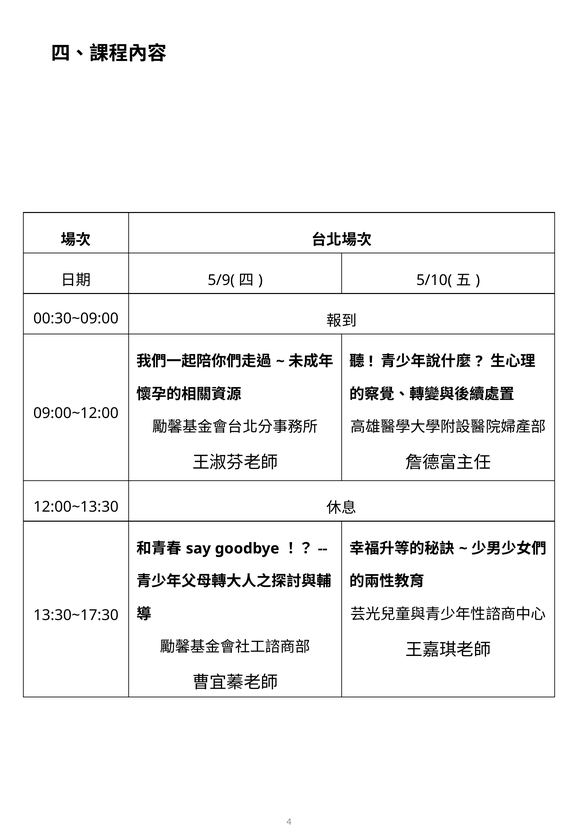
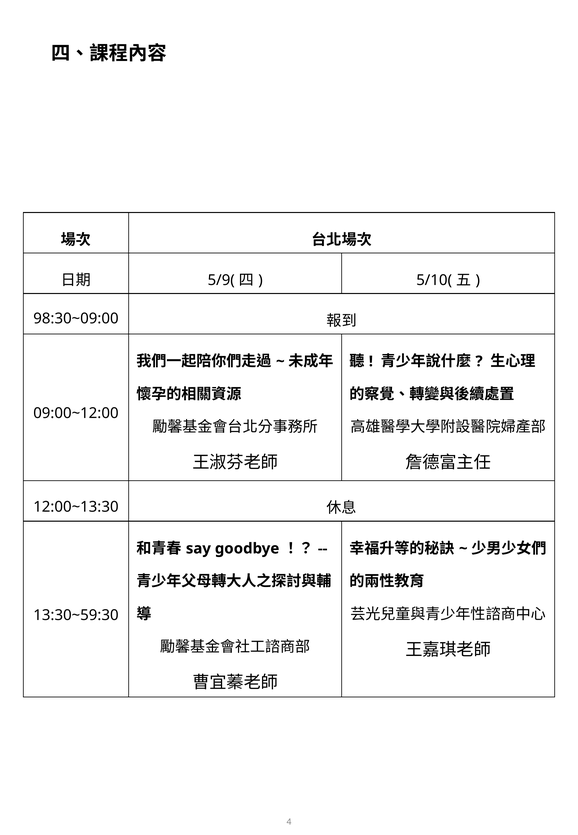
00:30~09:00: 00:30~09:00 -> 98:30~09:00 (76, 319)
13:30~17:30: 13:30~17:30 -> 13:30~59:30 (76, 615)
